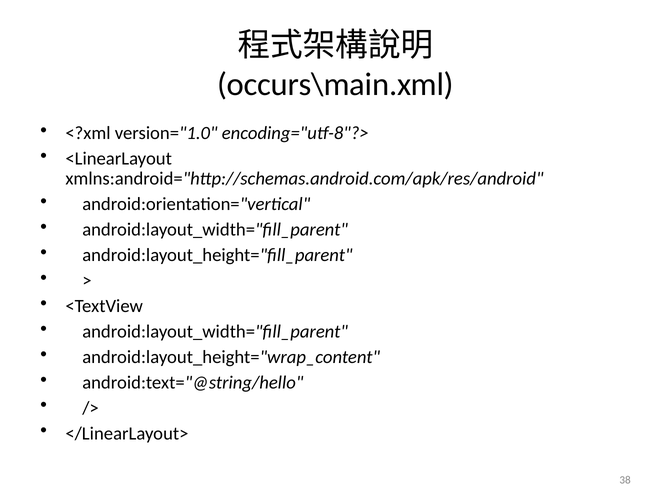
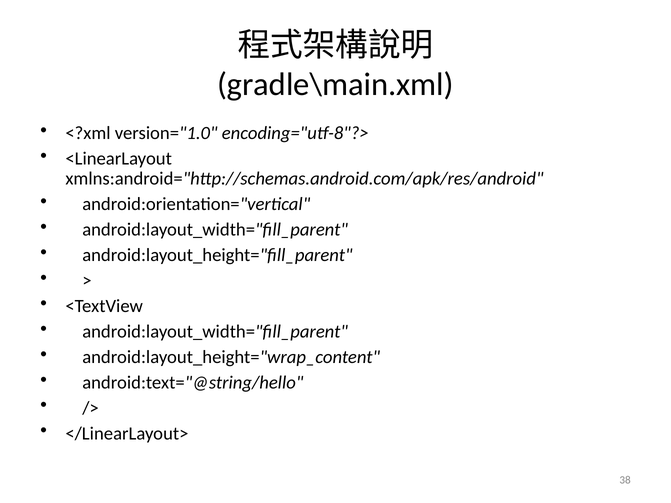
occurs\main.xml: occurs\main.xml -> gradle\main.xml (335, 84)
